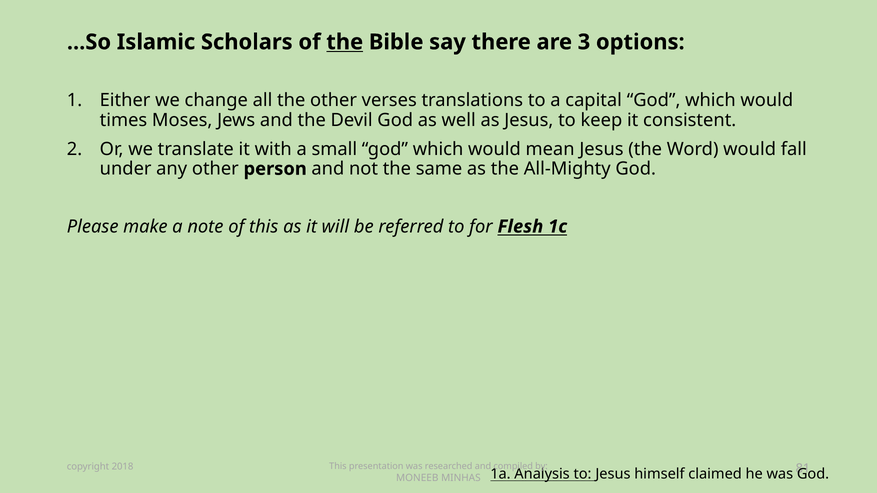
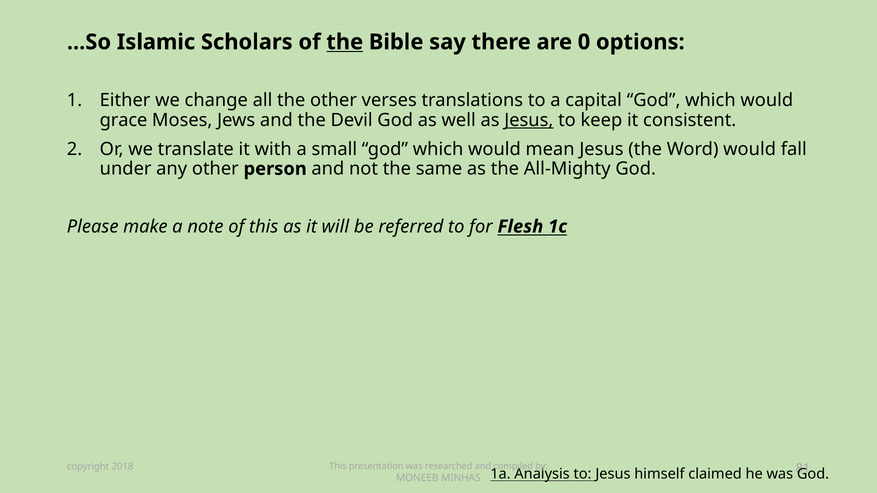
3: 3 -> 0 (584, 42)
times: times -> grace (124, 120)
Jesus underline: none -> present (529, 120)
